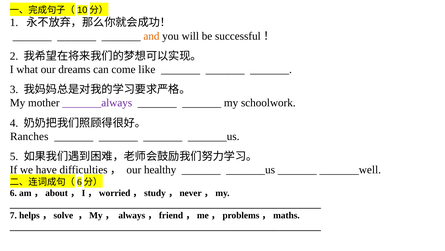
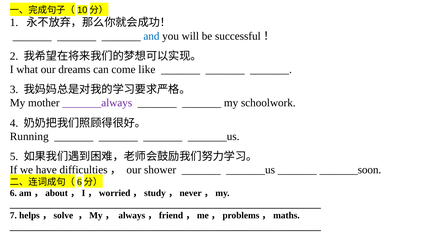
and colour: orange -> blue (151, 36)
Ranches: Ranches -> Running (29, 136)
healthy: healthy -> shower (160, 169)
_______well: _______well -> _______soon (350, 169)
